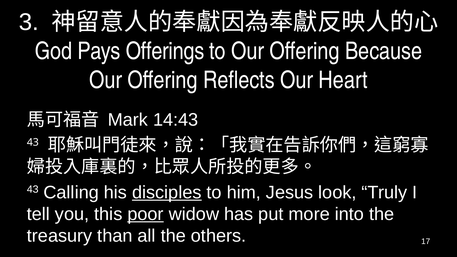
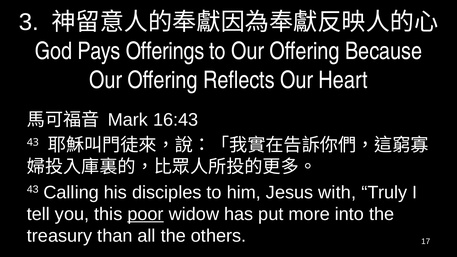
14:43: 14:43 -> 16:43 (176, 120)
disciples underline: present -> none (167, 192)
look: look -> with (337, 192)
